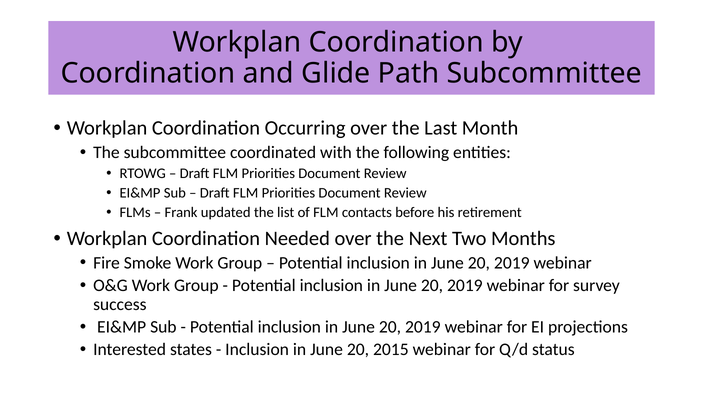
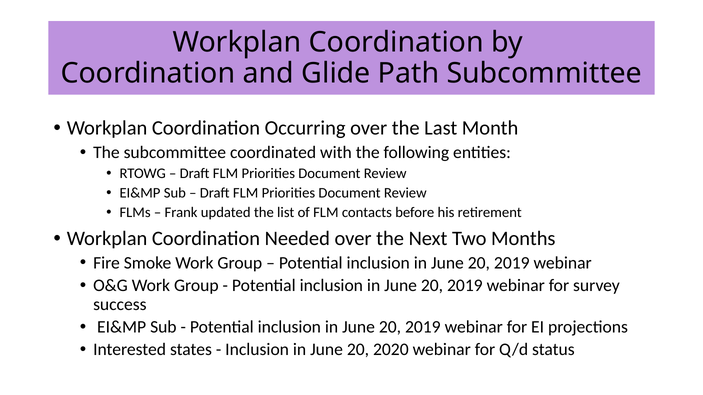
2015: 2015 -> 2020 (391, 350)
